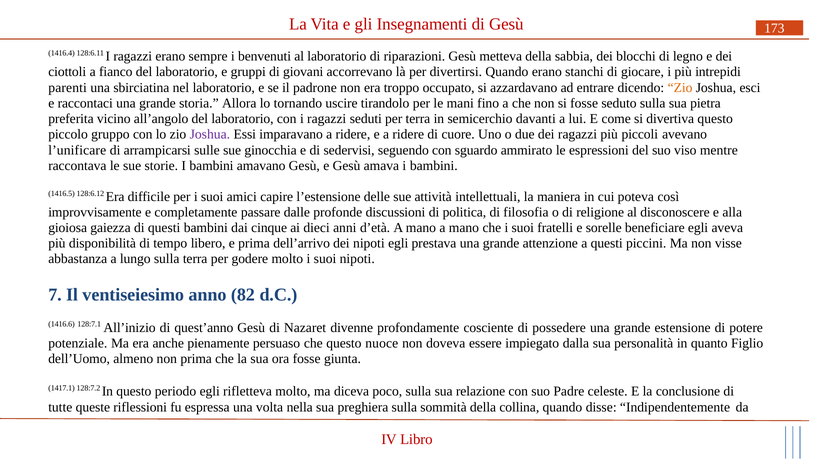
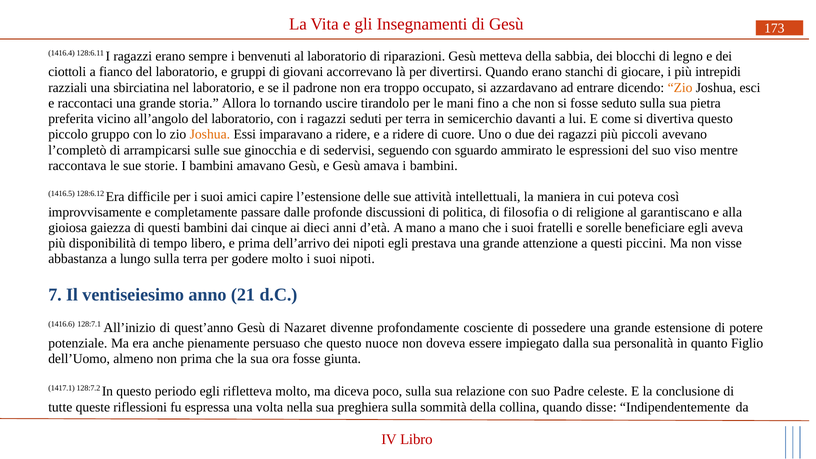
parenti: parenti -> razziali (68, 88)
Joshua colour: purple -> orange (210, 135)
l’unificare: l’unificare -> l’completò (77, 150)
disconoscere: disconoscere -> garantiscano (675, 213)
82: 82 -> 21 (243, 295)
